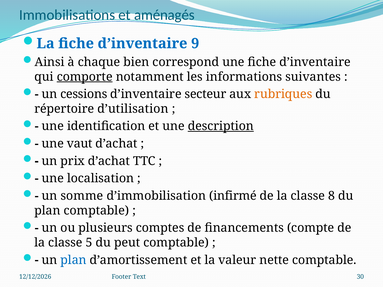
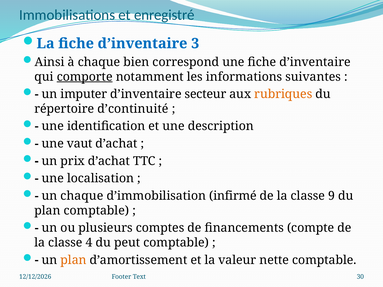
aménagés: aménagés -> enregistré (164, 15)
9: 9 -> 3 (195, 44)
cessions: cessions -> imputer (84, 94)
d’utilisation: d’utilisation -> d’continuité (133, 109)
description underline: present -> none (221, 126)
un somme: somme -> chaque (82, 196)
8: 8 -> 9 (332, 196)
5: 5 -> 4 (89, 243)
plan colour: blue -> orange (74, 260)
